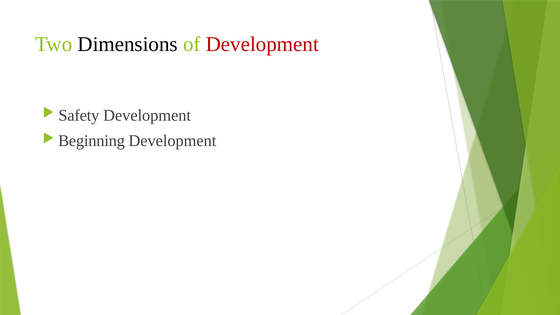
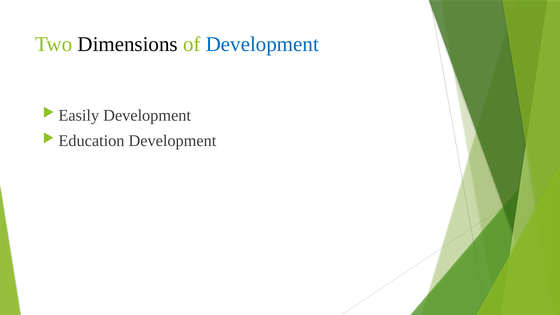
Development colour: red -> blue (262, 44)
Safety: Safety -> Easily (79, 115)
Beginning: Beginning -> Education (91, 141)
